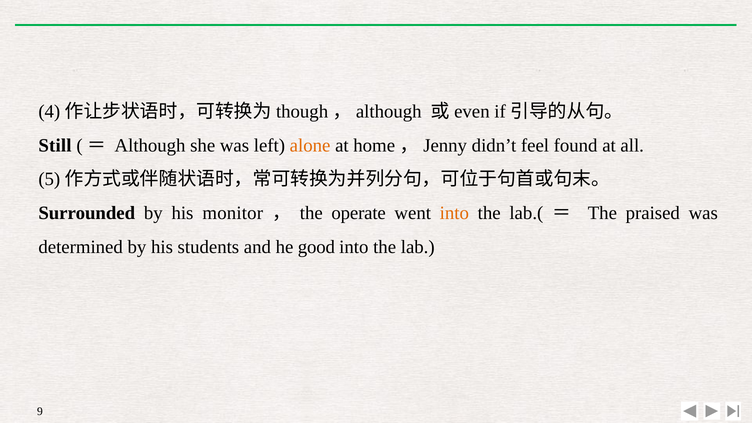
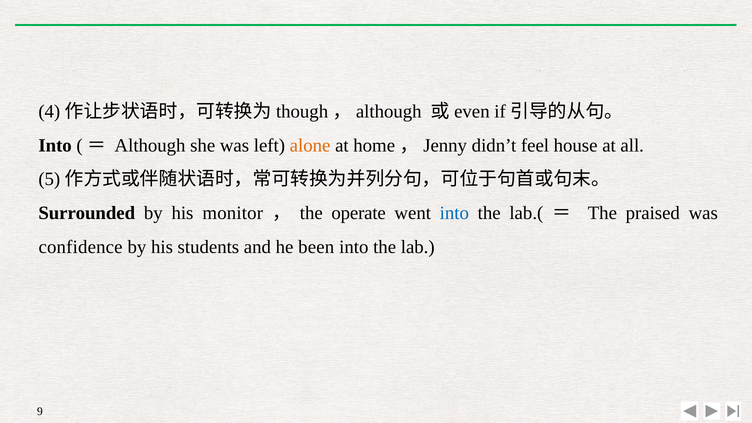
Still: Still -> Into (55, 145)
found: found -> house (576, 145)
into colour: orange -> blue (454, 213)
determined: determined -> confidence (81, 247)
good: good -> been (316, 247)
